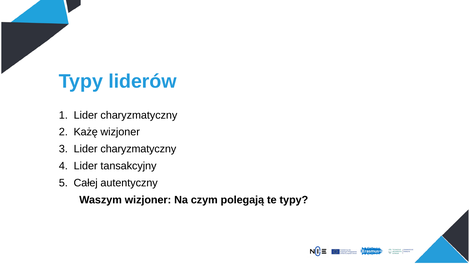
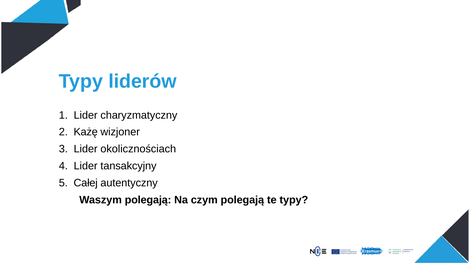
charyzmatyczny: charyzmatyczny -> okolicznościach (138, 149)
Waszym wizjoner: wizjoner -> polegają (148, 200)
